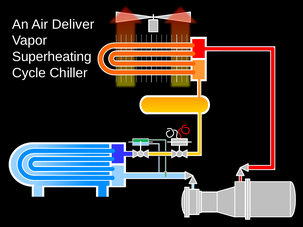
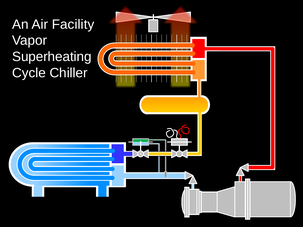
Deliver: Deliver -> Facility (73, 24)
